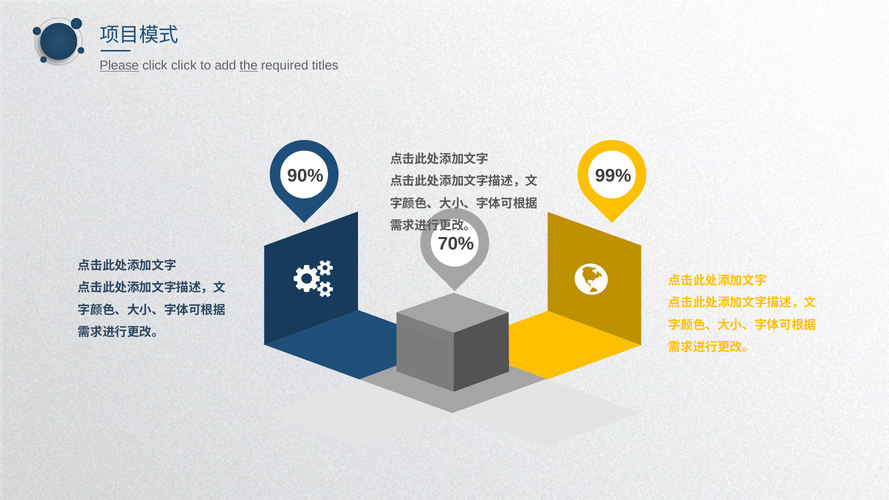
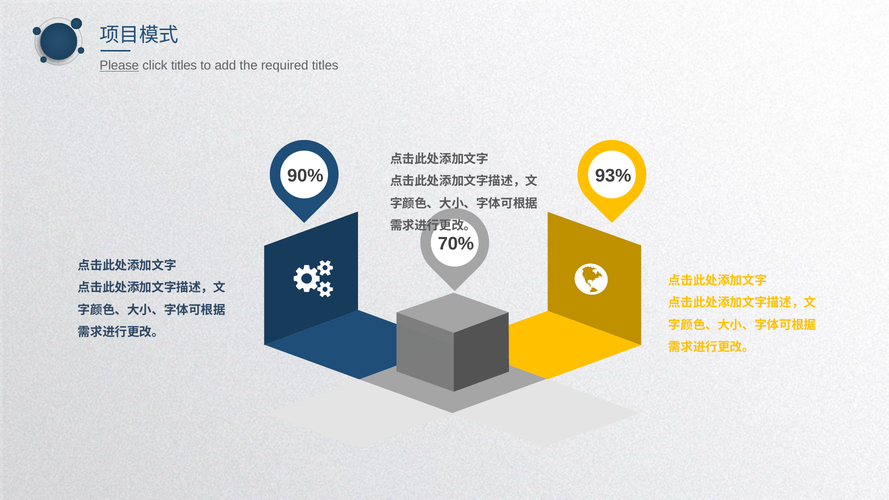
click click: click -> titles (184, 66)
the underline: present -> none (249, 66)
99%: 99% -> 93% (613, 176)
